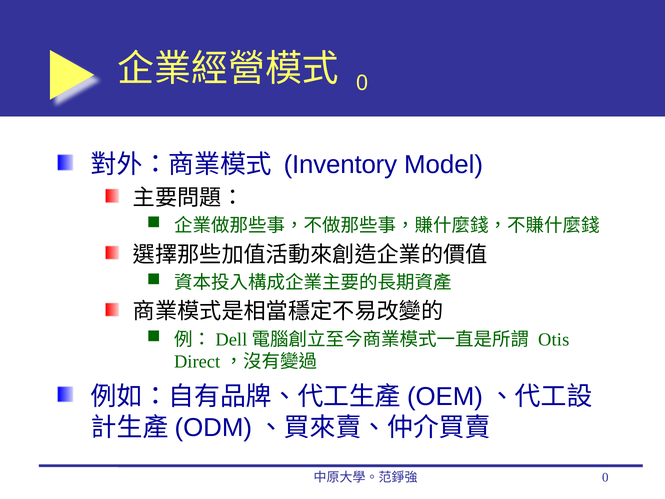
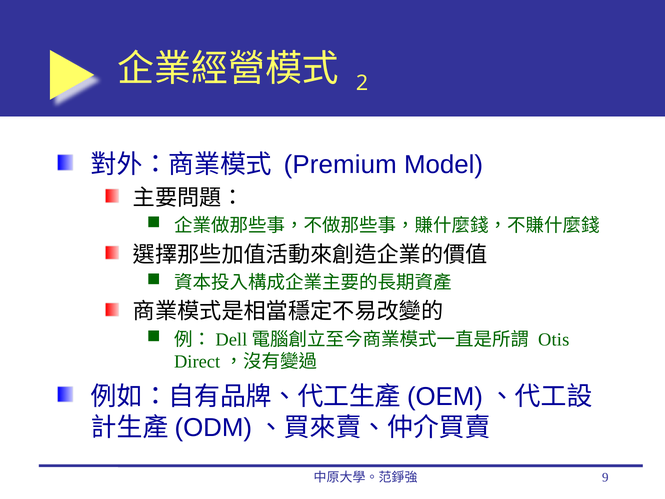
0: 0 -> 2 (362, 83)
Inventory: Inventory -> Premium (340, 165)
0: 0 -> 9 (605, 477)
